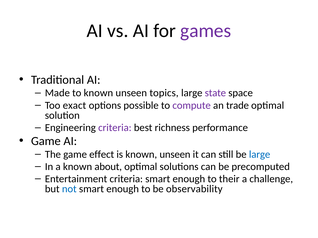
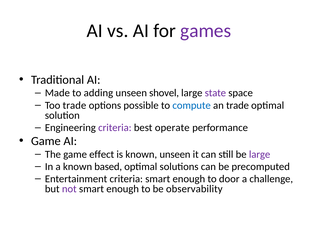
to known: known -> adding (98, 93)
topics: topics -> shovel (164, 93)
Too exact: exact -> trade (74, 105)
compute colour: purple -> blue (192, 105)
richness: richness -> operate (172, 128)
large colour: blue -> purple (260, 155)
about: about -> based (108, 167)
their: their -> door (229, 179)
not colour: blue -> purple (69, 189)
